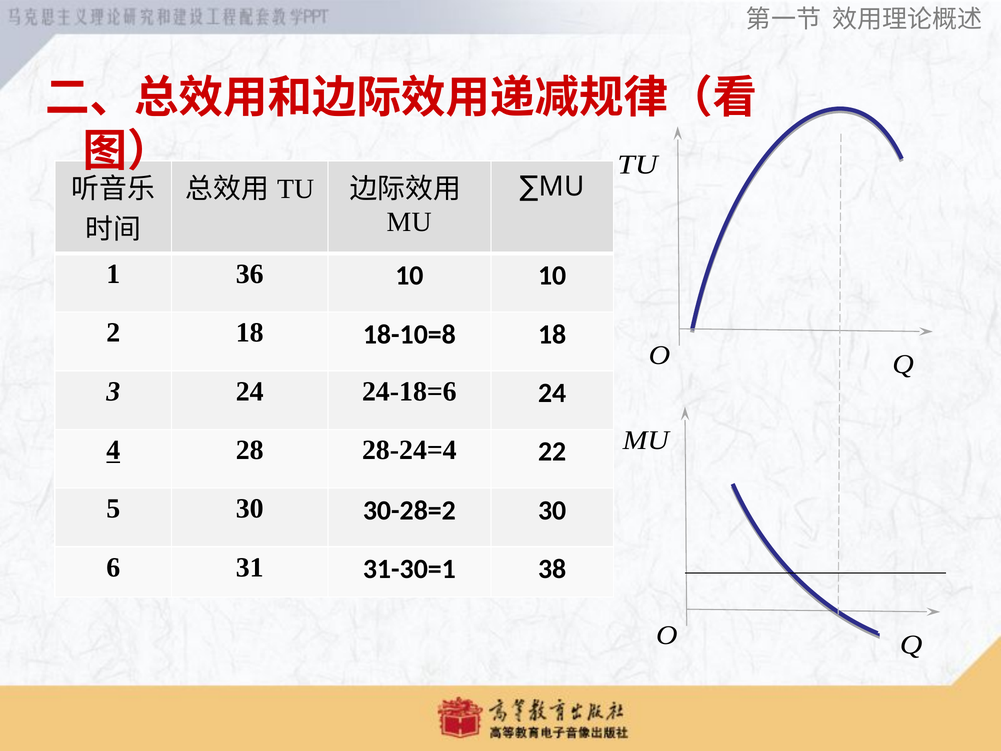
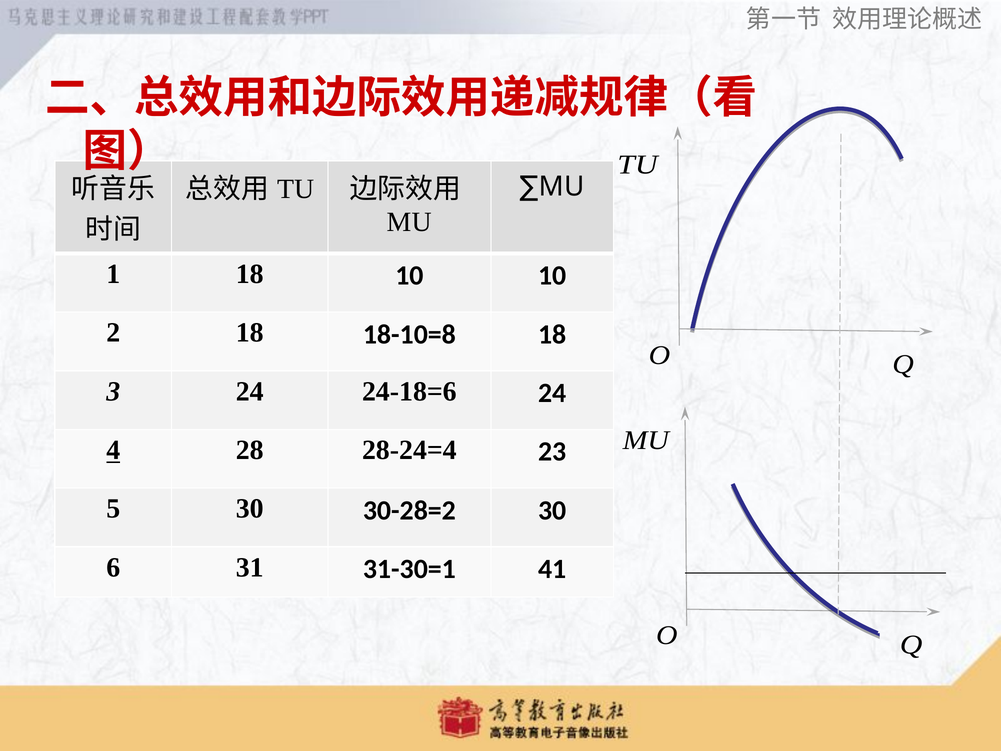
1 36: 36 -> 18 (250, 274)
22: 22 -> 23 (552, 452)
38: 38 -> 41 (552, 569)
